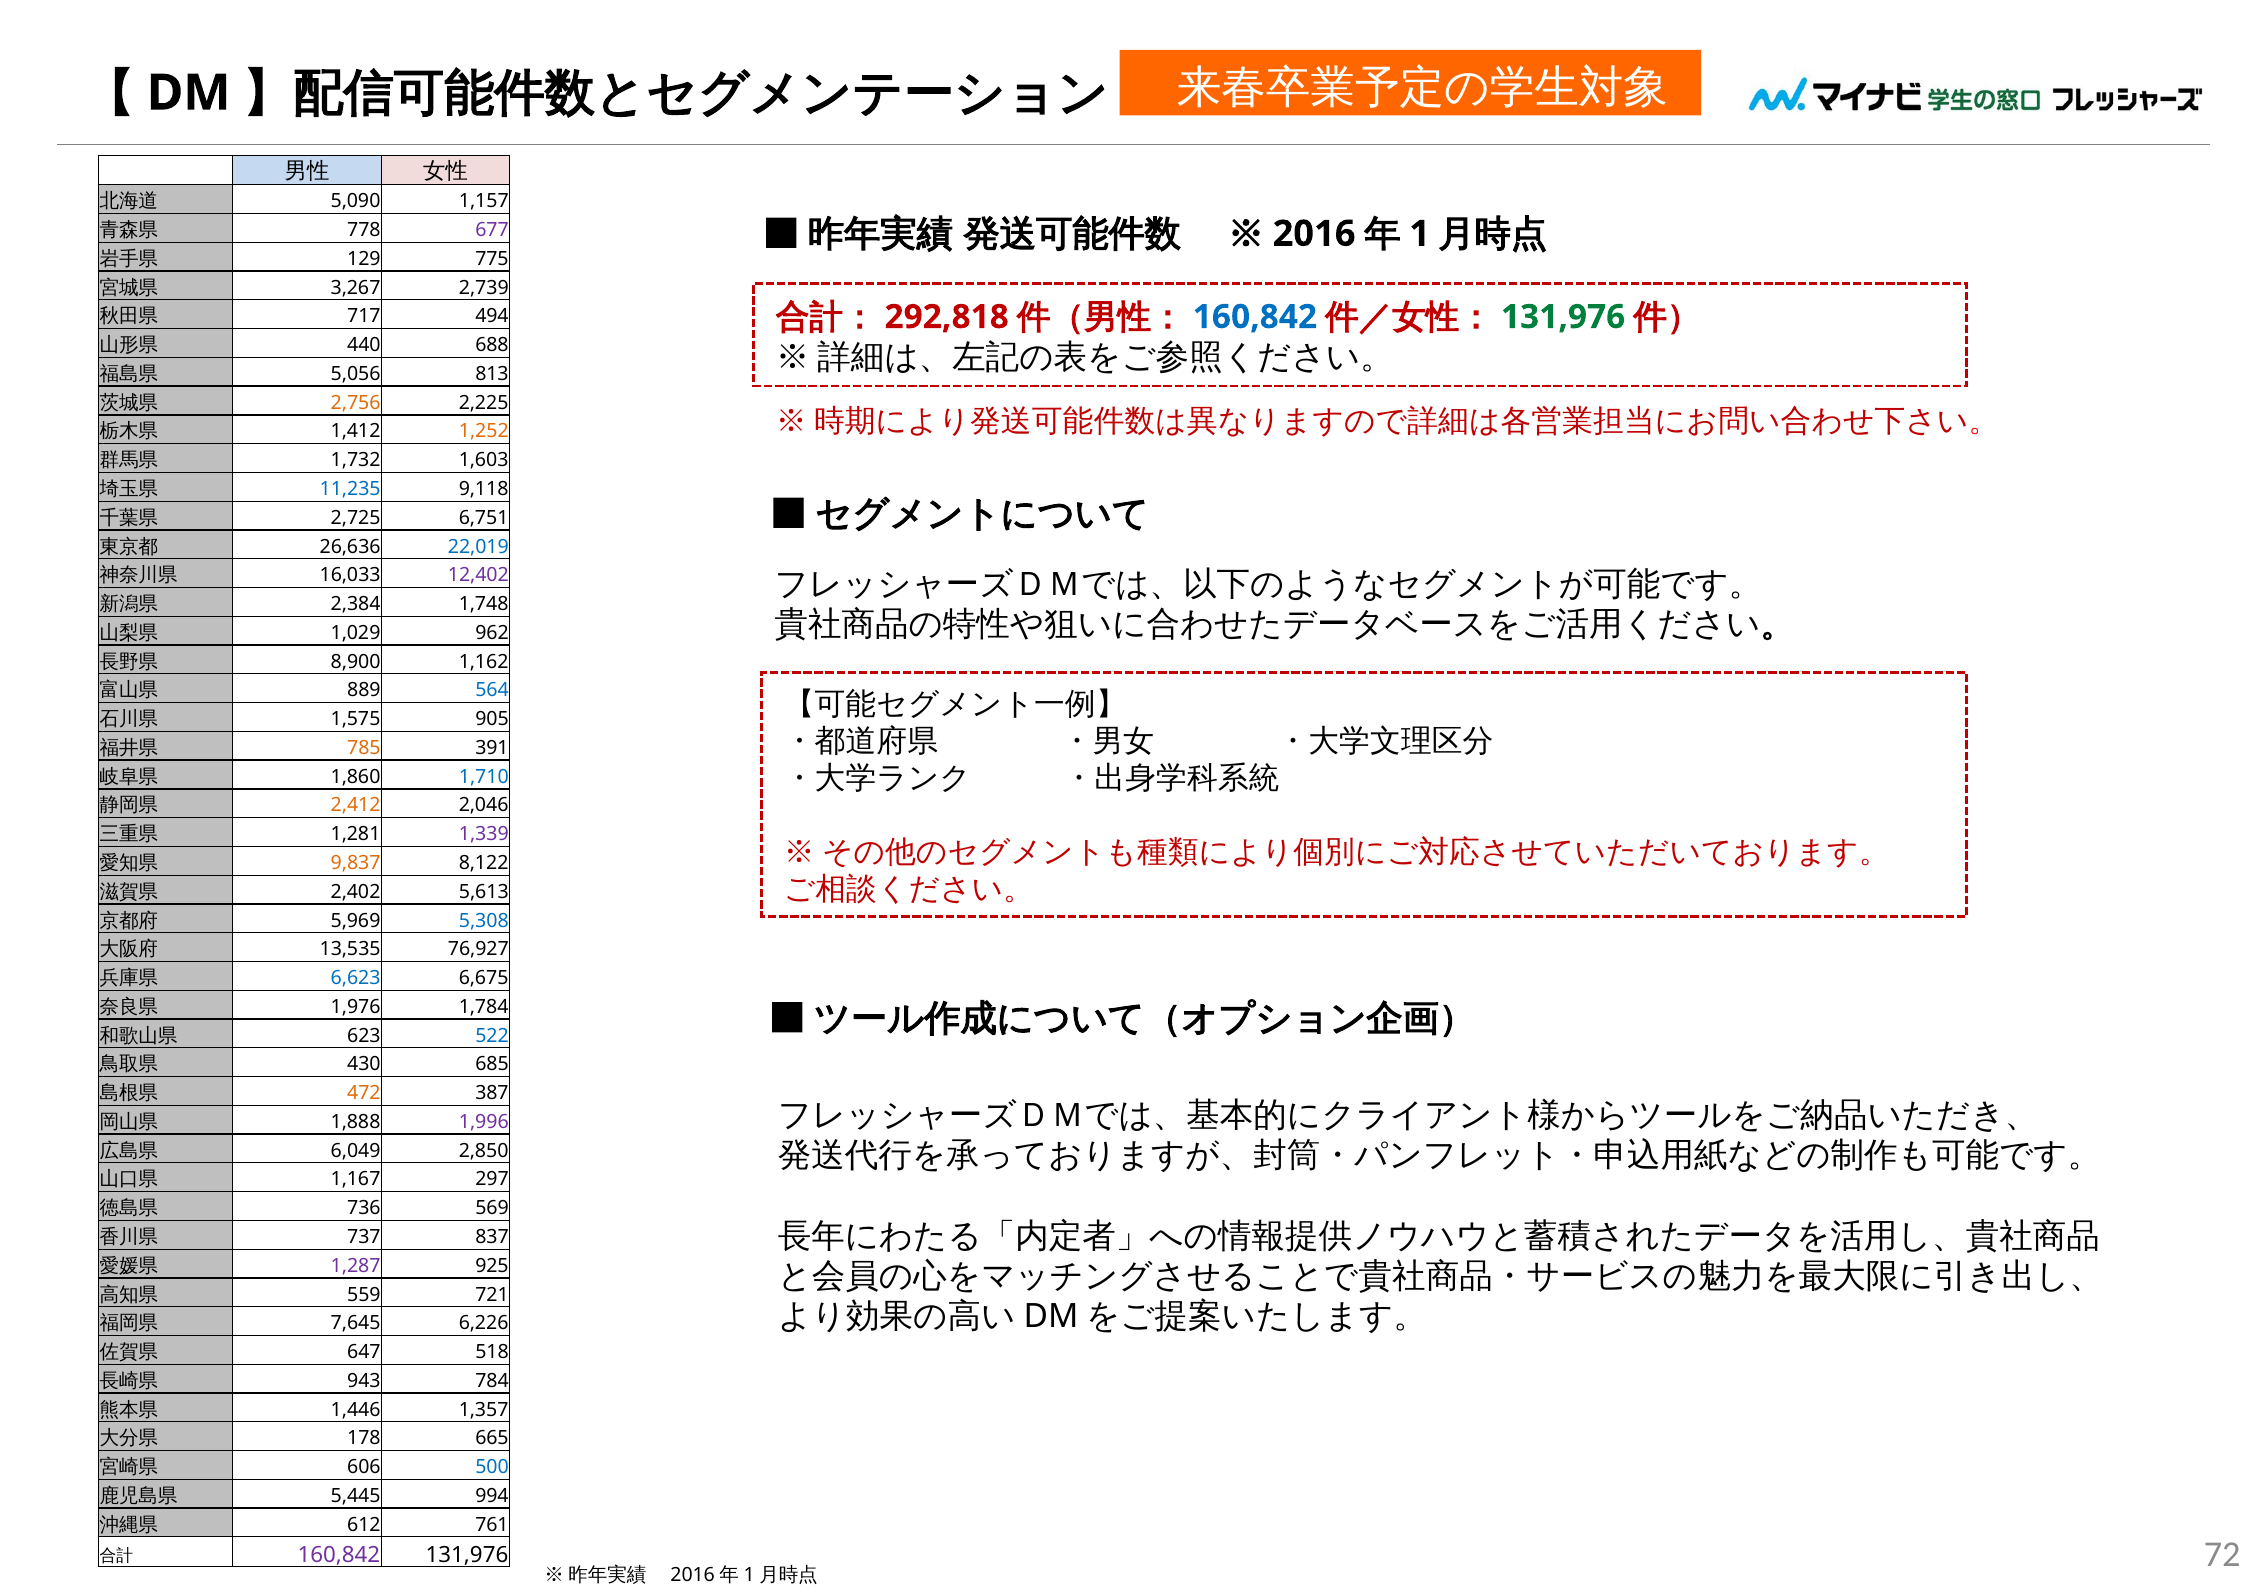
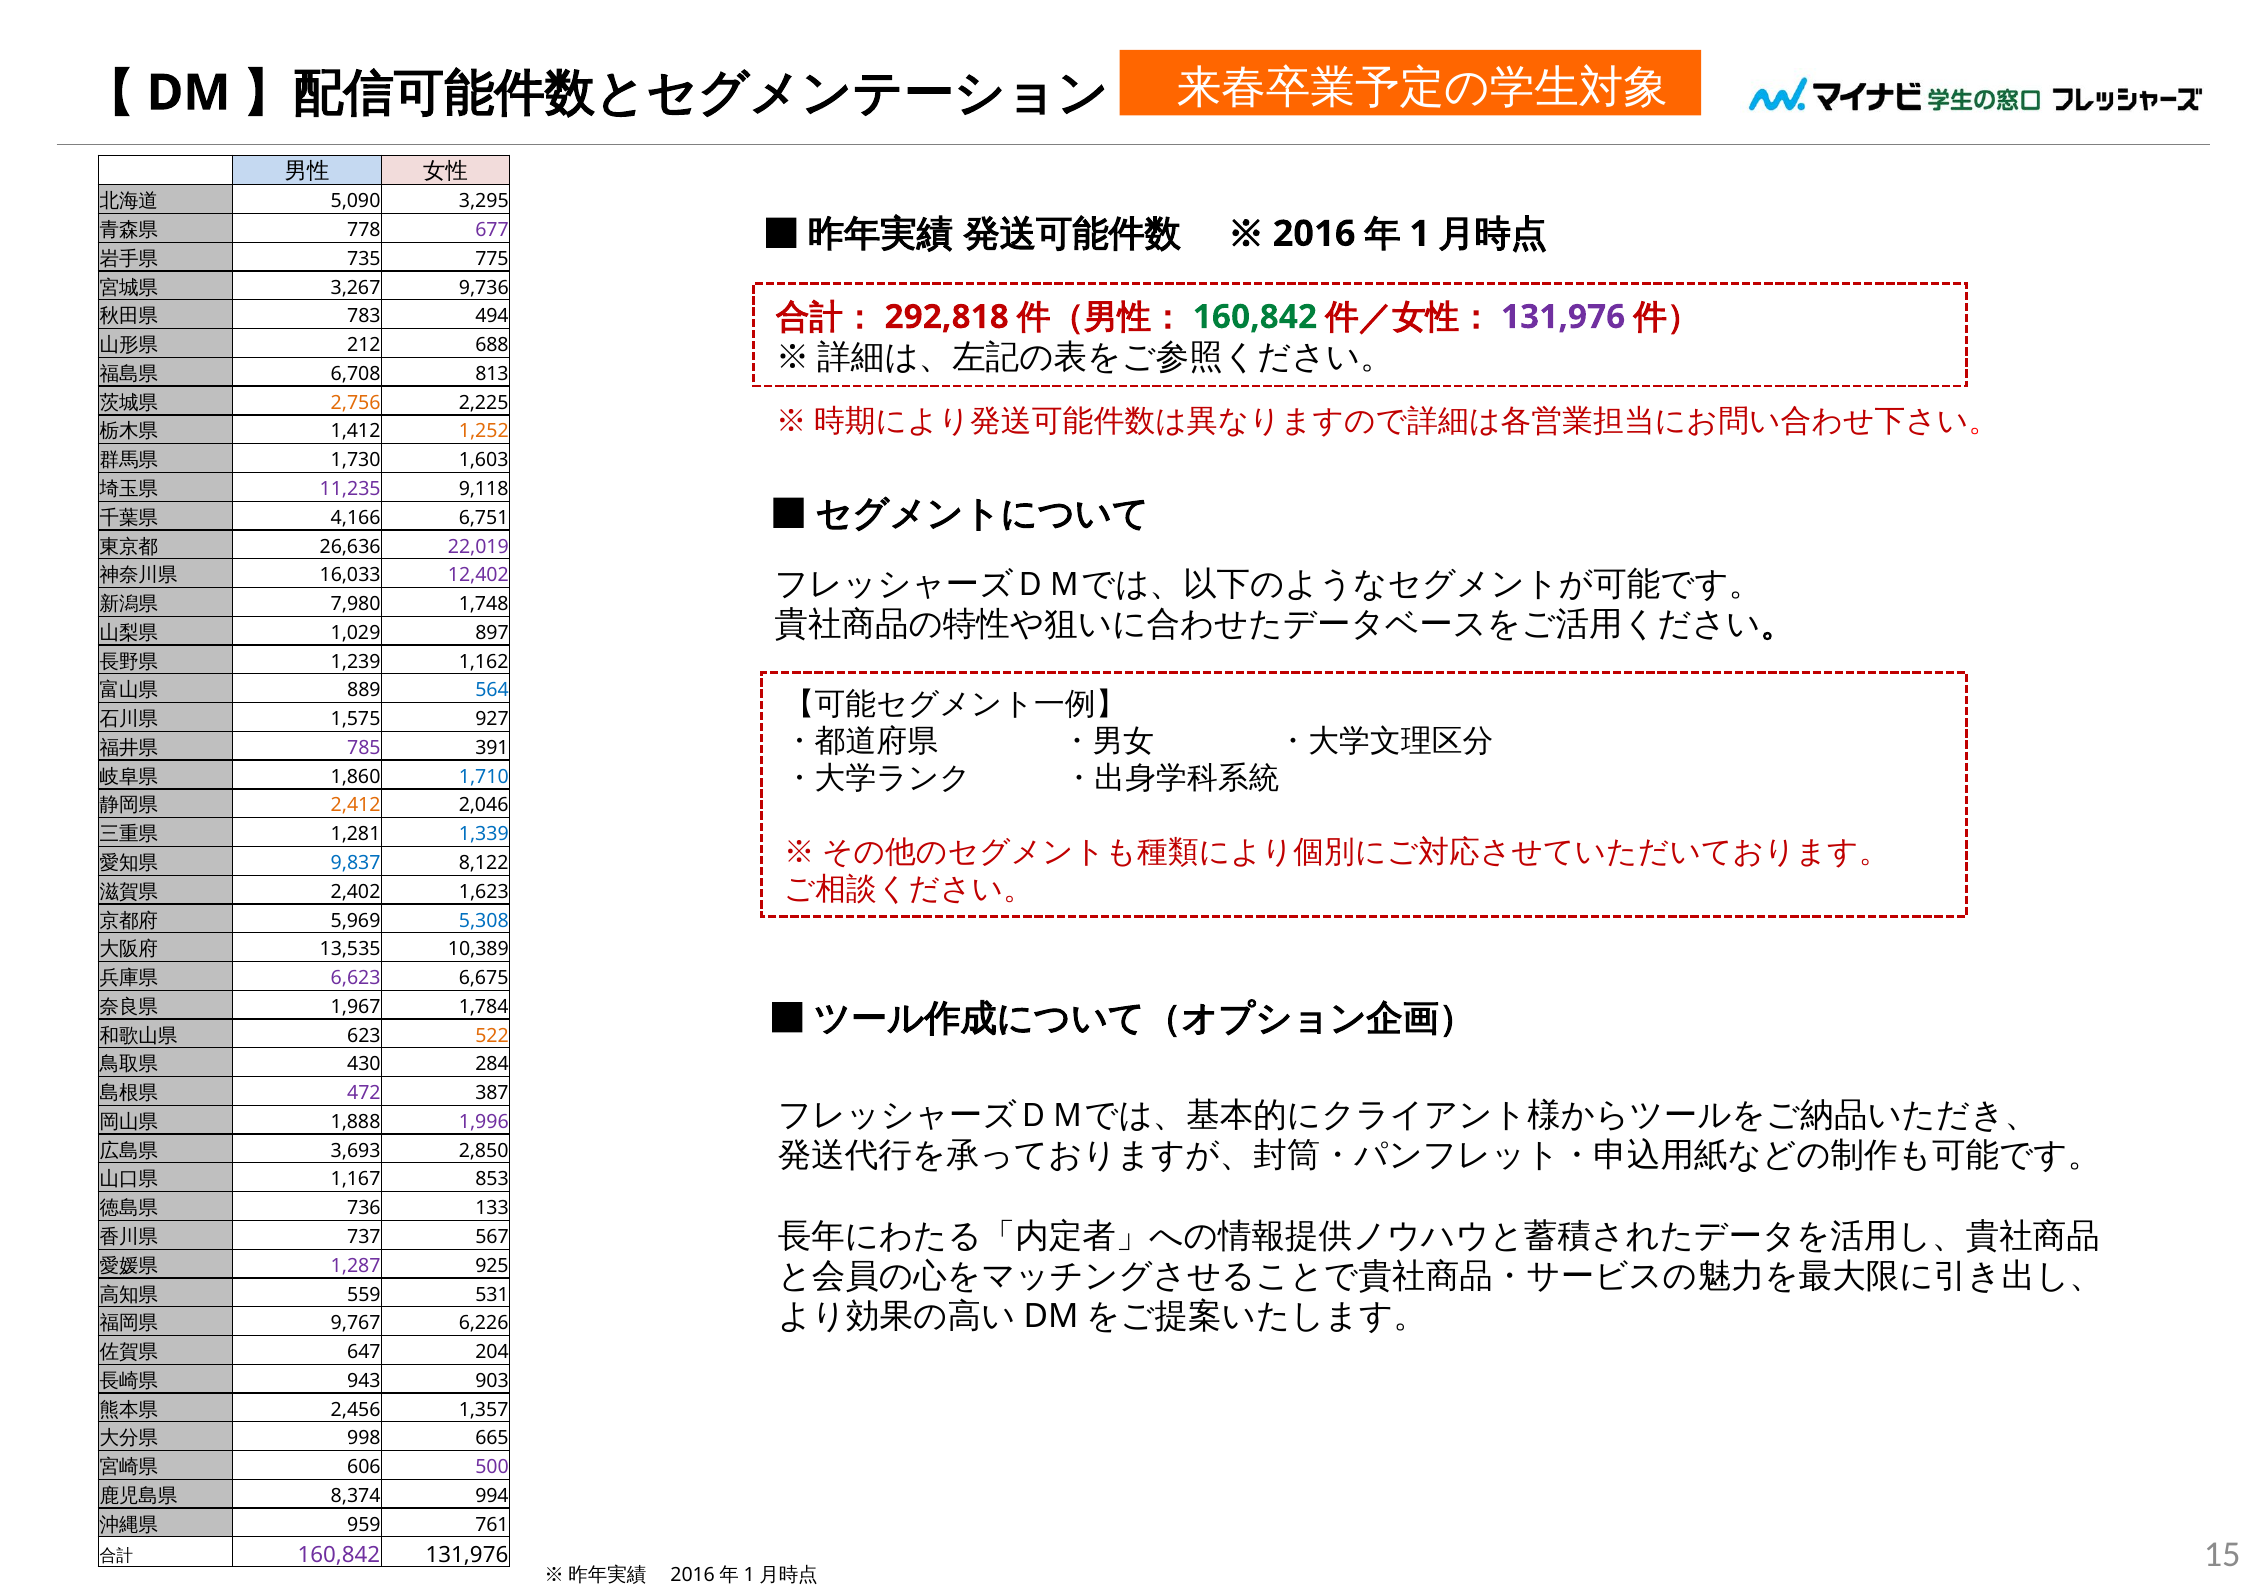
1,157: 1,157 -> 3,295 (484, 201)
129: 129 -> 735 (364, 259)
2,739: 2,739 -> 9,736 (484, 288)
160,842 colour: blue -> green (1255, 317)
131,976 colour: green -> purple (1563, 317)
717: 717 -> 783 (364, 316)
440: 440 -> 212 (364, 345)
5,056: 5,056 -> 6,708 (356, 374)
1,732: 1,732 -> 1,730 (356, 460)
11,235 colour: blue -> purple (350, 489)
2,725: 2,725 -> 4,166 (356, 518)
22,019 colour: blue -> purple (478, 546)
2,384: 2,384 -> 7,980 (356, 604)
962: 962 -> 897 (492, 633)
8,900: 8,900 -> 1,239 (356, 661)
905: 905 -> 927 (492, 719)
785 colour: orange -> purple (364, 748)
1,339 colour: purple -> blue (484, 834)
9,837 colour: orange -> blue (356, 863)
5,613: 5,613 -> 1,623 (484, 892)
76,927: 76,927 -> 10,389 (478, 949)
6,623 colour: blue -> purple (356, 978)
1,976: 1,976 -> 1,967 (356, 1007)
522 colour: blue -> orange (492, 1035)
685: 685 -> 284 (492, 1064)
472 colour: orange -> purple (364, 1093)
6,049: 6,049 -> 3,693 (356, 1150)
297: 297 -> 853 (492, 1179)
569: 569 -> 133 (492, 1208)
837: 837 -> 567 (492, 1237)
721: 721 -> 531 (492, 1294)
7,645: 7,645 -> 9,767 (356, 1323)
518: 518 -> 204 (492, 1352)
784: 784 -> 903 (492, 1380)
1,446: 1,446 -> 2,456 (356, 1409)
178: 178 -> 998 (364, 1438)
500 colour: blue -> purple (492, 1467)
5,445: 5,445 -> 8,374 (356, 1496)
612: 612 -> 959 (364, 1524)
72: 72 -> 15 (2222, 1554)
